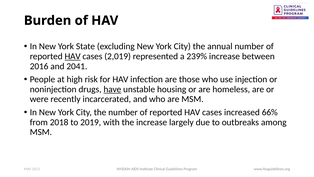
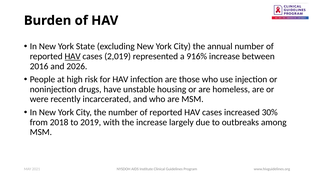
239%: 239% -> 916% (197, 56)
2041: 2041 -> 2026 (77, 66)
have underline: present -> none (112, 89)
66%: 66% -> 30% (270, 112)
